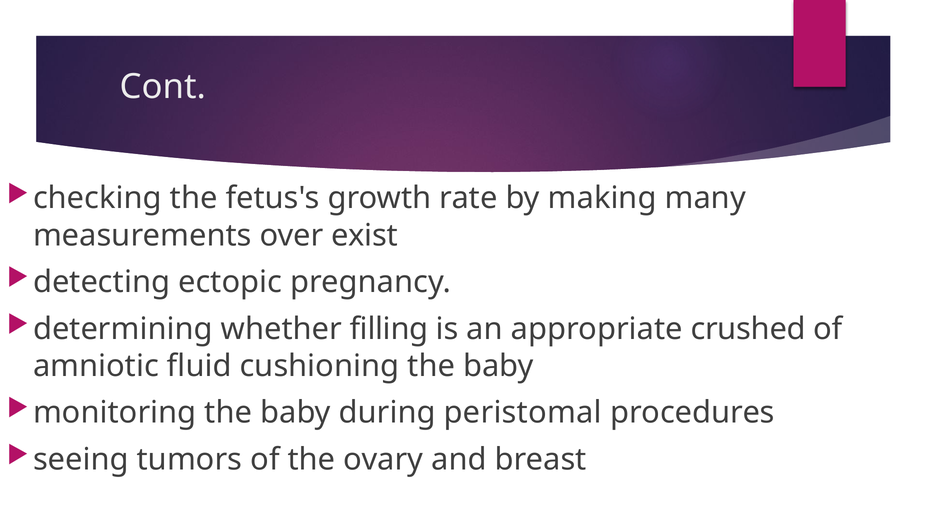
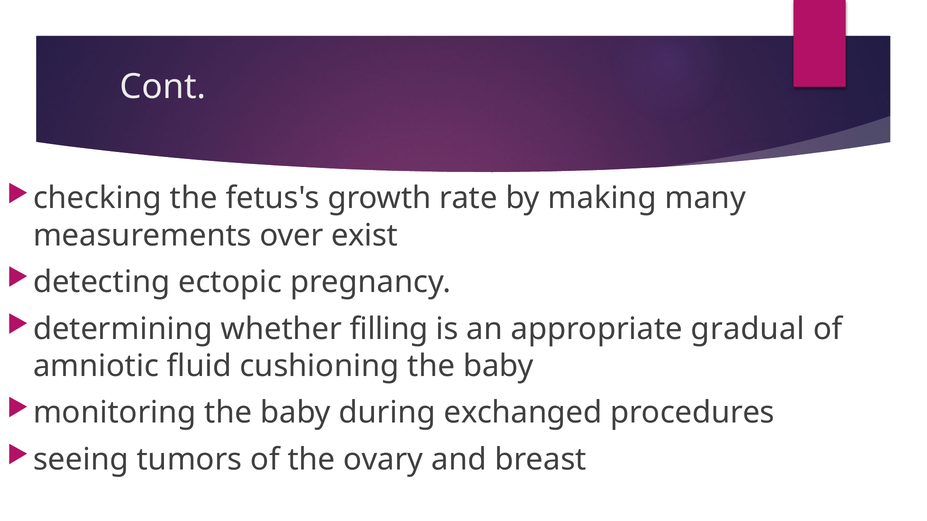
crushed: crushed -> gradual (748, 329)
peristomal: peristomal -> exchanged (523, 413)
